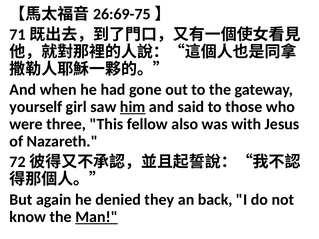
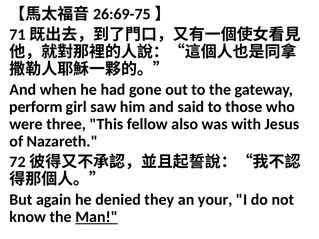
yourself: yourself -> perform (36, 107)
him underline: present -> none (133, 107)
back: back -> your (215, 200)
